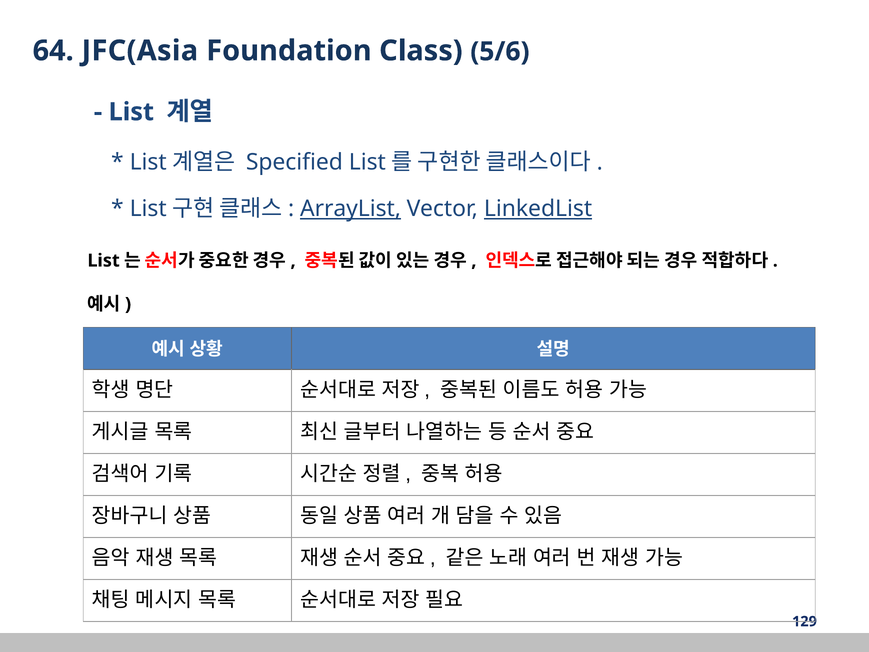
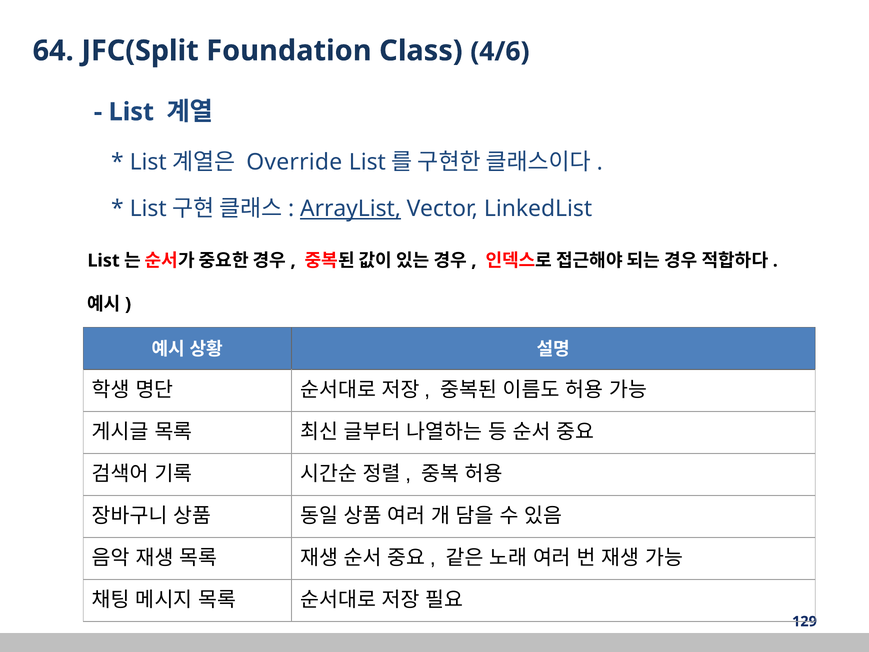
JFC(Asia: JFC(Asia -> JFC(Split (140, 51)
5/6: 5/6 -> 4/6 (500, 52)
Specified: Specified -> Override (294, 162)
LinkedList underline: present -> none (538, 209)
